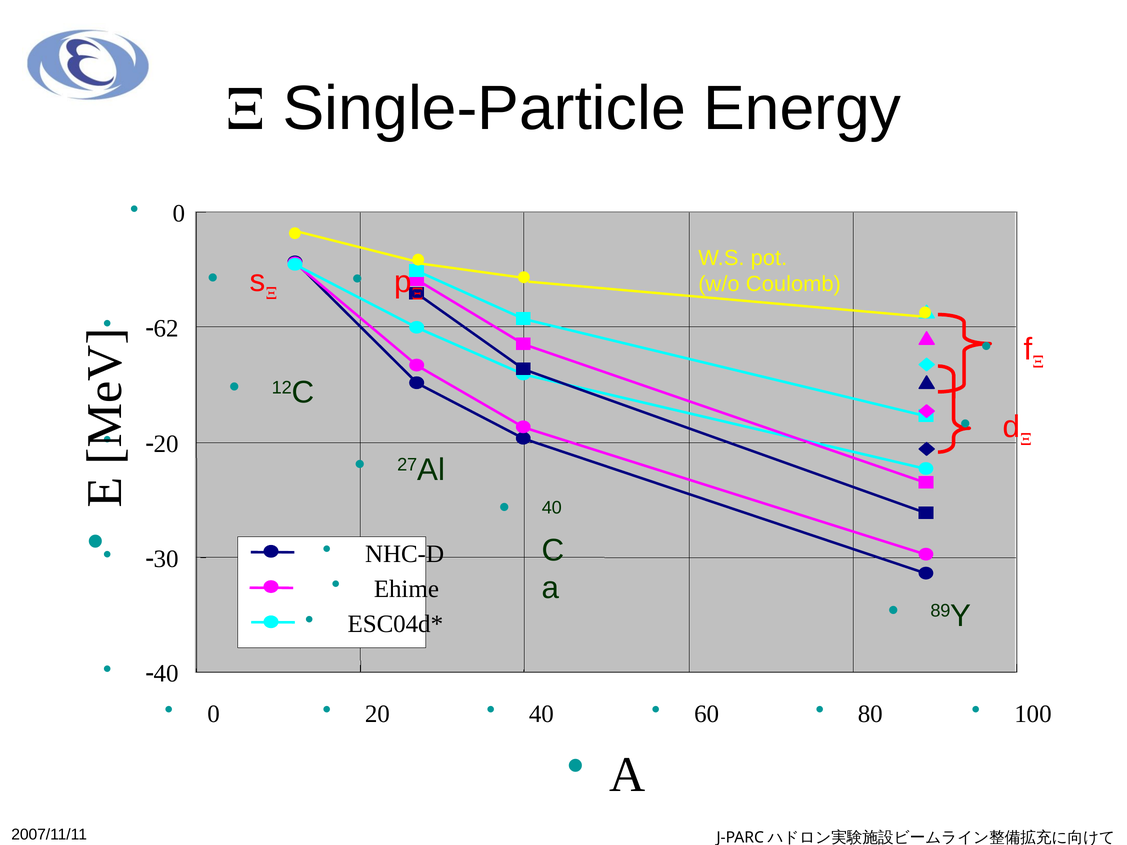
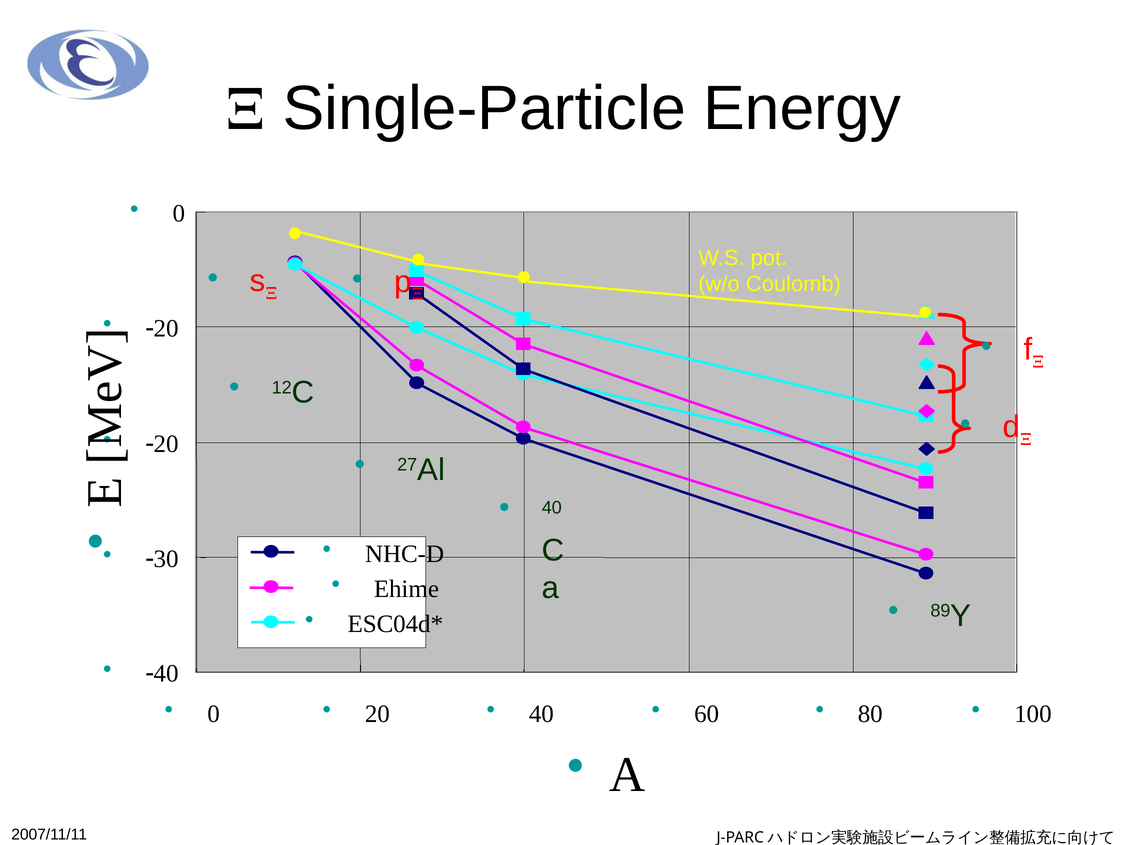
-62: -62 -> -20 (162, 328)
